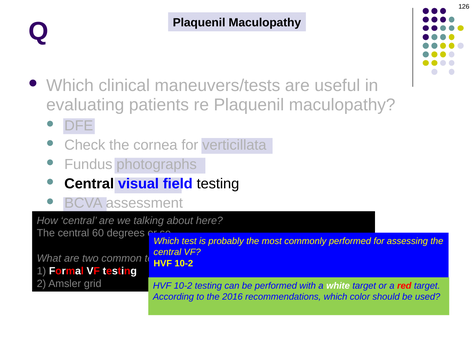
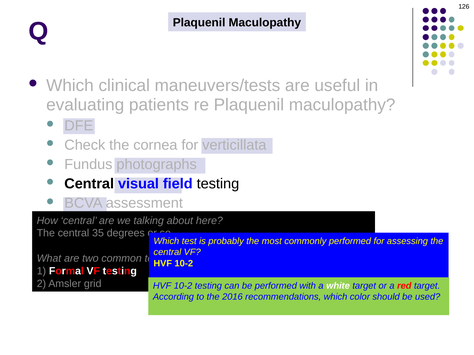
60: 60 -> 35 (98, 233)
